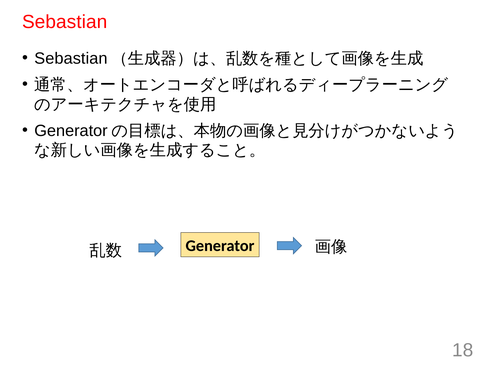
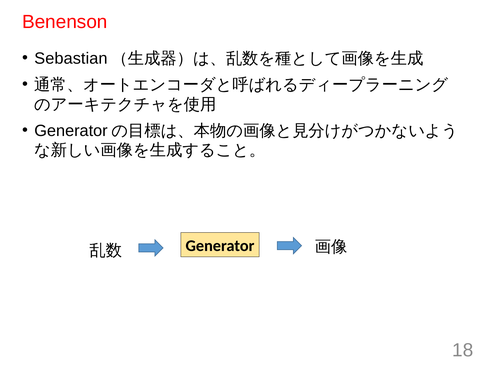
Sebastian: Sebastian -> Benenson (65, 22)
